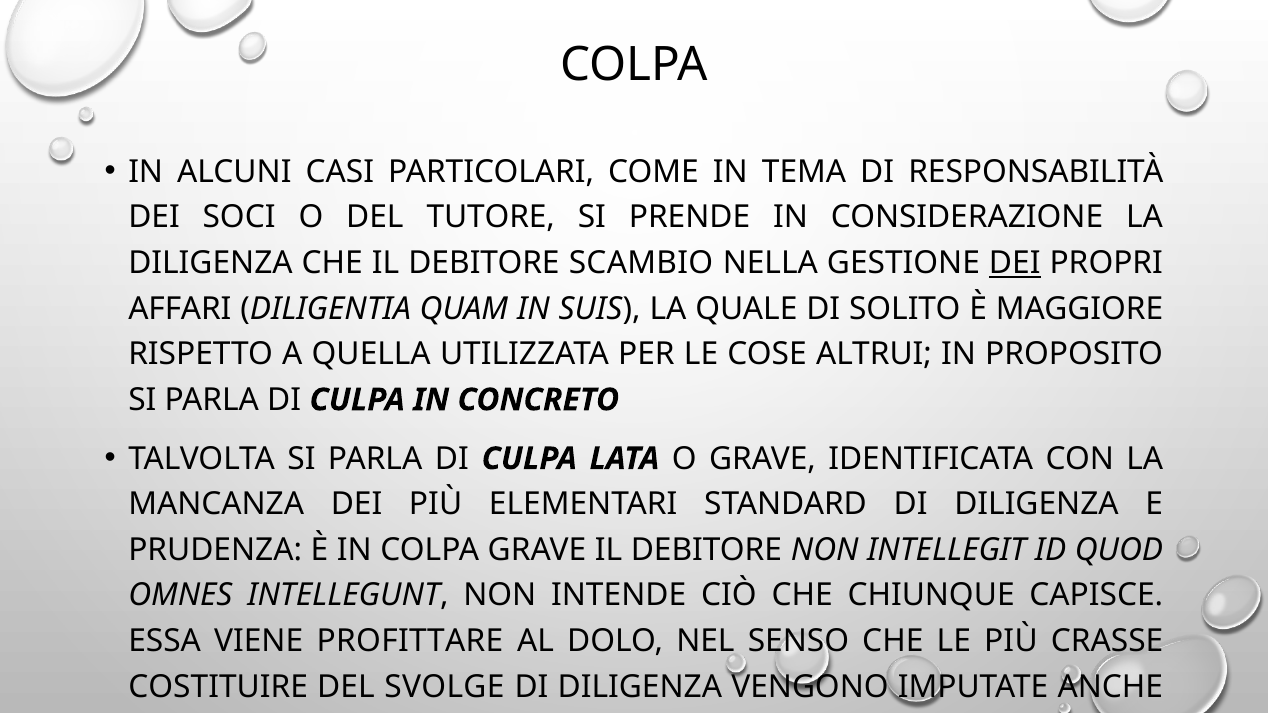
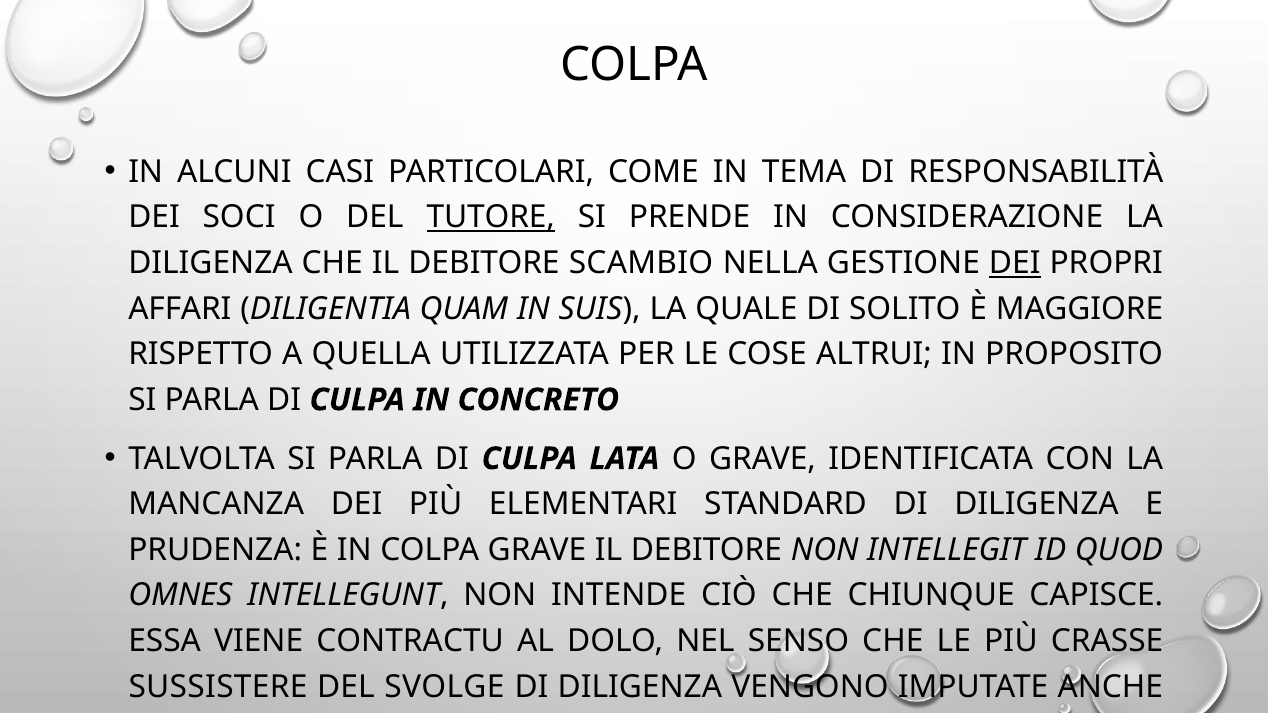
TUTORE underline: none -> present (491, 217)
PROFITTARE: PROFITTARE -> CONTRACTU (410, 641)
COSTITUIRE: COSTITUIRE -> SUSSISTERE (218, 687)
